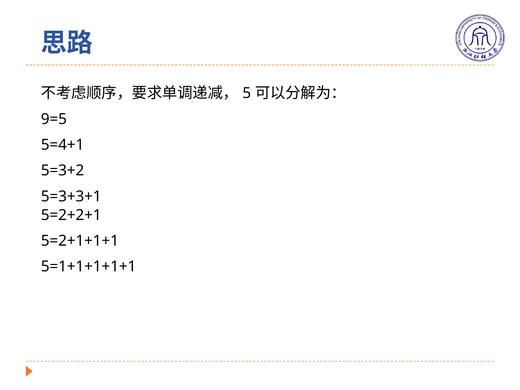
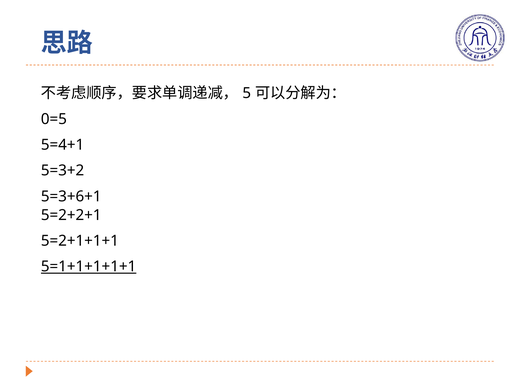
9=5: 9=5 -> 0=5 (54, 119)
5=3+3+1: 5=3+3+1 -> 5=3+6+1 (71, 196)
5=1+1+1+1+1 underline: none -> present (89, 267)
